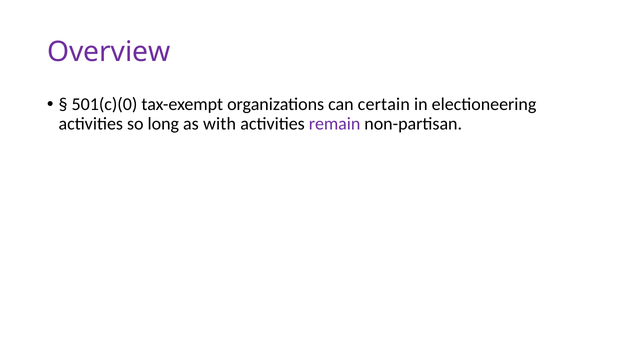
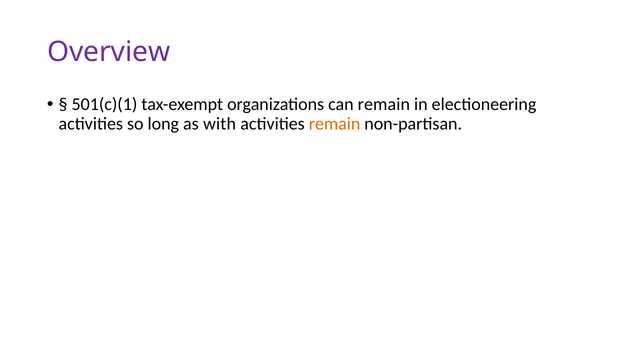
501(c)(0: 501(c)(0 -> 501(c)(1 (104, 104)
can certain: certain -> remain (384, 104)
remain colour: purple -> orange (335, 124)
